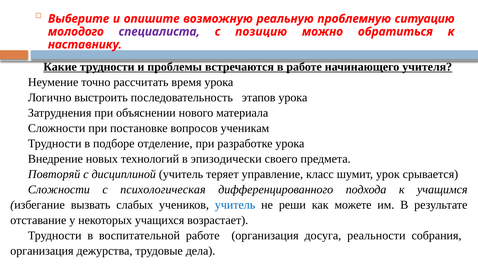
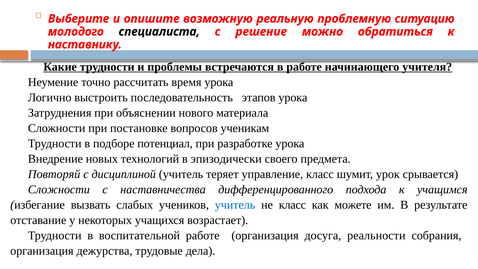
специалиста colour: purple -> black (159, 32)
позицию: позицию -> решение (261, 32)
отделение: отделение -> потенциал (165, 143)
психологическая: психологическая -> наставничества (163, 189)
не реши: реши -> класс (292, 205)
